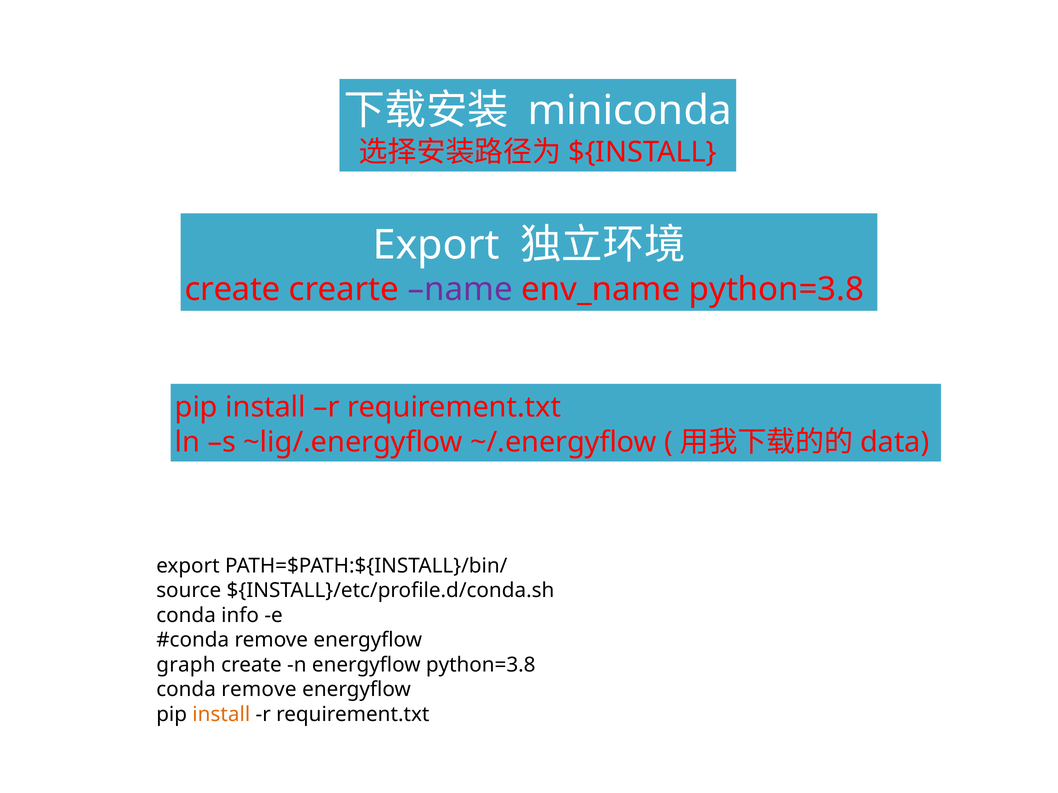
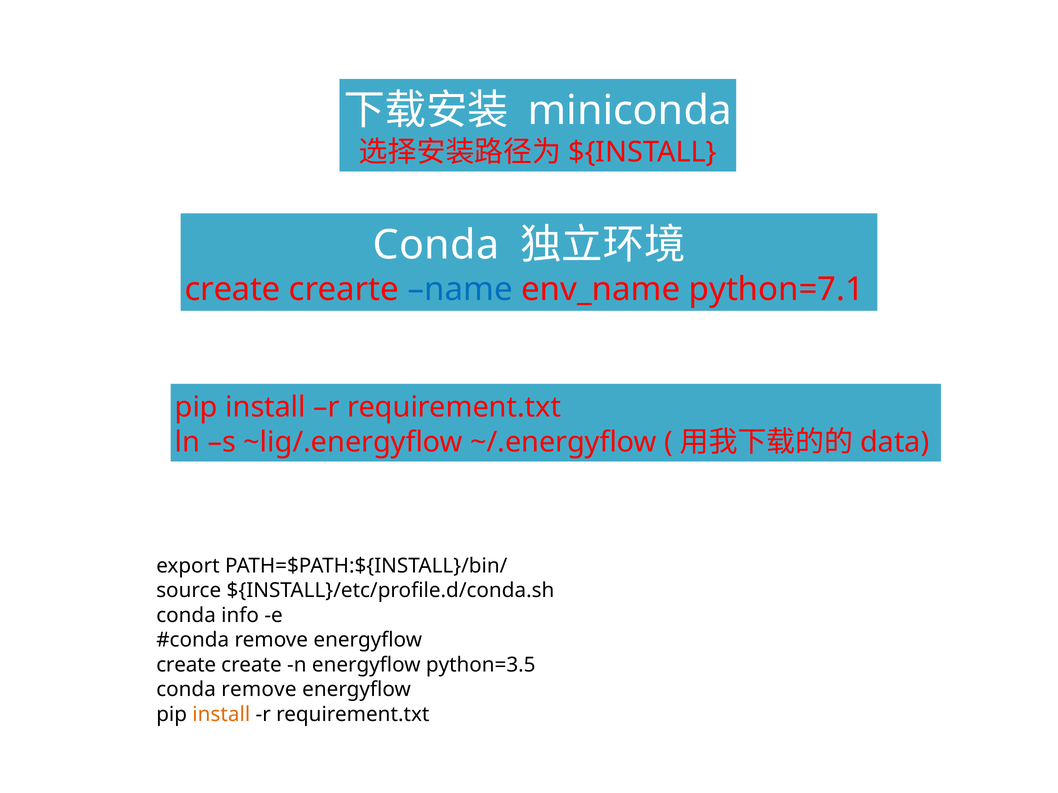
Export: Export -> Conda (436, 245)
name colour: purple -> blue (460, 289)
env_name python=3.8: python=3.8 -> python=7.1 (777, 289)
graph: graph -> create (186, 665)
energyflow python=3.8: python=3.8 -> python=3.5 (481, 665)
